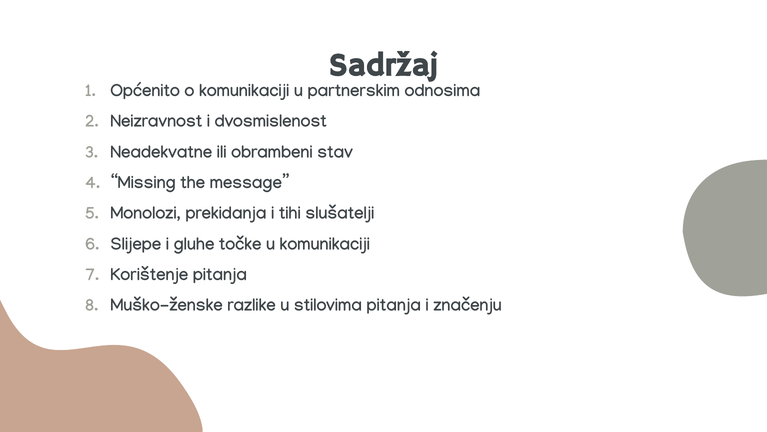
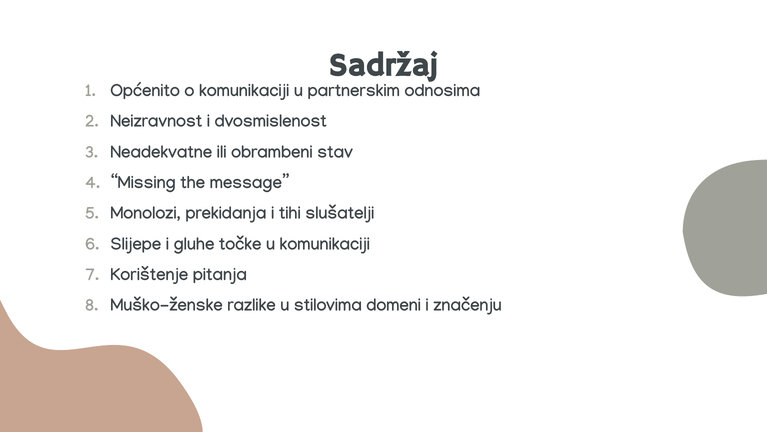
stilovima pitanja: pitanja -> domeni (394, 305)
